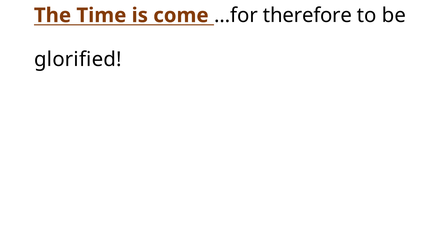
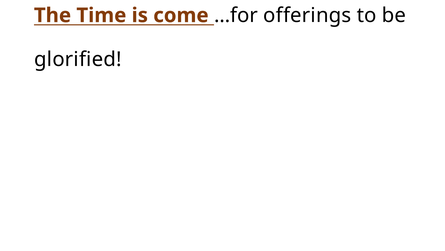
therefore: therefore -> offerings (307, 15)
